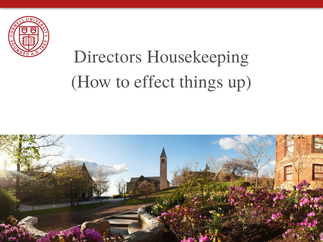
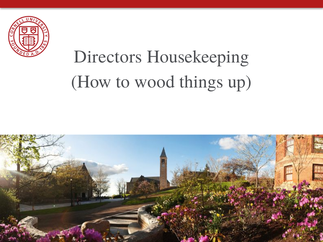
effect: effect -> wood (155, 82)
